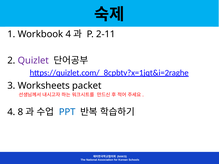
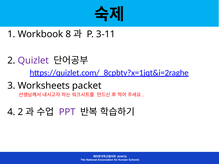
Workbook 4: 4 -> 8 (68, 34)
2-11: 2-11 -> 3-11 (106, 34)
4 8: 8 -> 2 (20, 112)
PPT colour: blue -> purple (67, 112)
